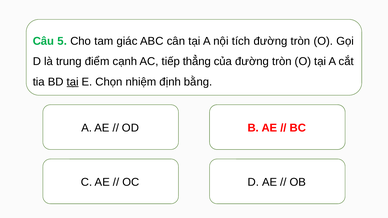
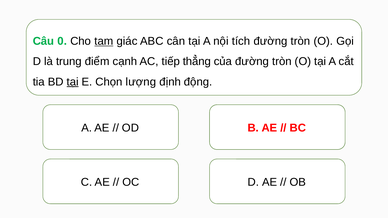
5: 5 -> 0 (62, 41)
tam underline: none -> present (104, 41)
nhiệm: nhiệm -> lượng (141, 82)
bằng: bằng -> động (198, 82)
